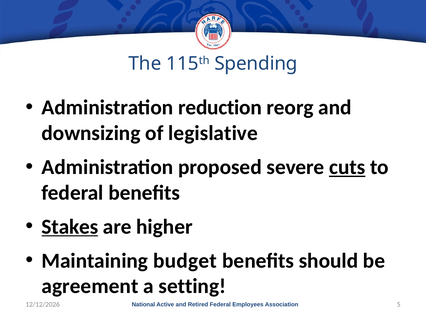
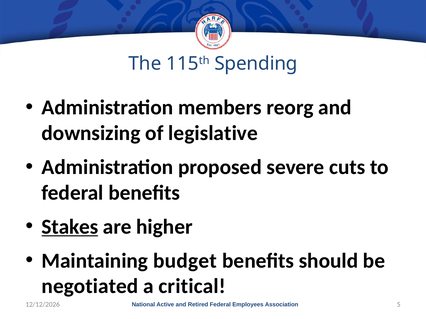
reduction: reduction -> members (220, 108)
cuts underline: present -> none (347, 167)
agreement: agreement -> negotiated (90, 287)
setting: setting -> critical (192, 287)
